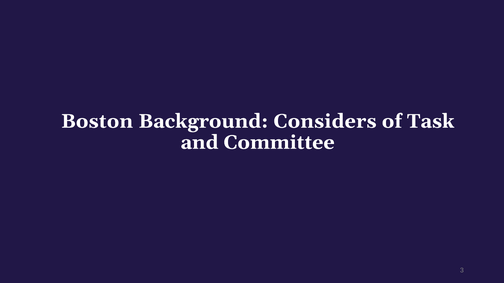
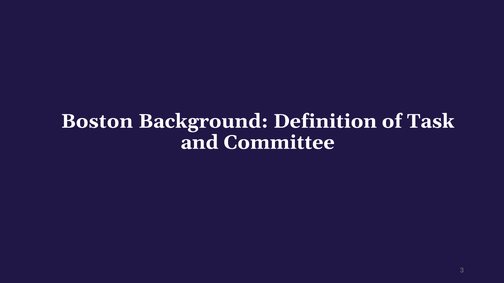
Considers: Considers -> Definition (325, 121)
